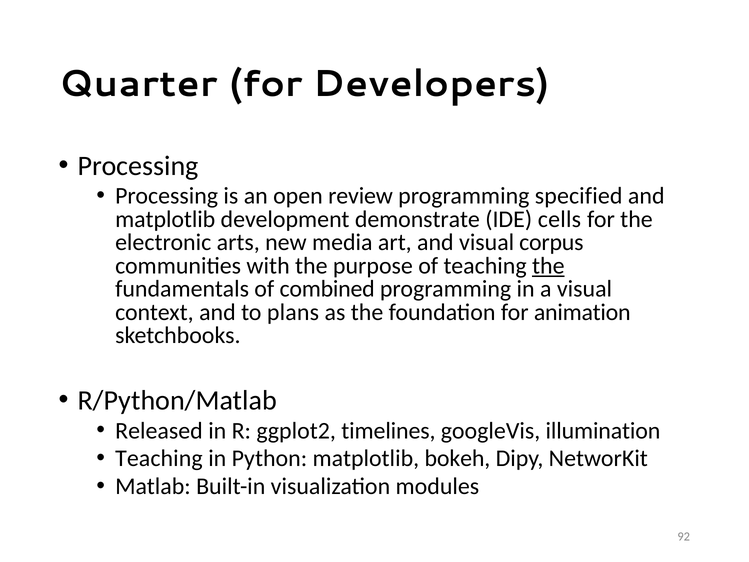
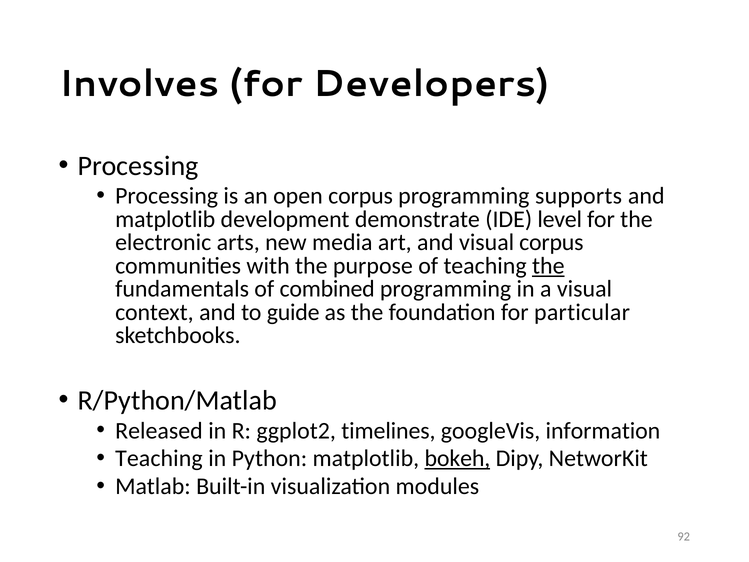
Quarter: Quarter -> Involves (139, 84)
open review: review -> corpus (361, 196)
specified: specified -> supports (579, 196)
cells: cells -> level (560, 219)
plans: plans -> guide (293, 312)
animation: animation -> particular (582, 312)
illumination: illumination -> information (603, 430)
bokeh underline: none -> present (457, 458)
